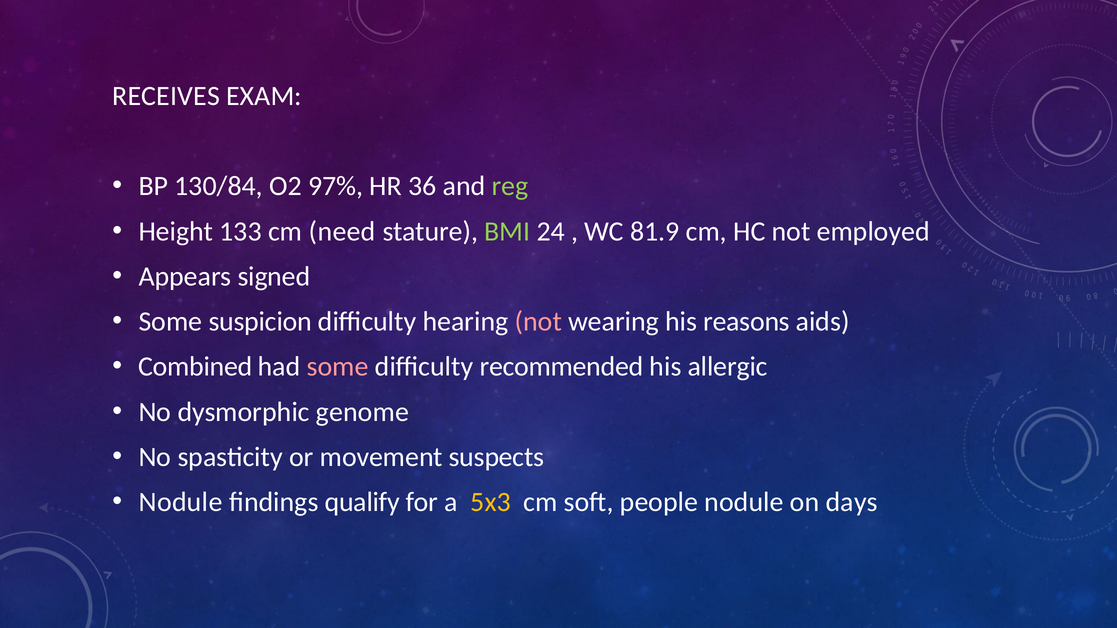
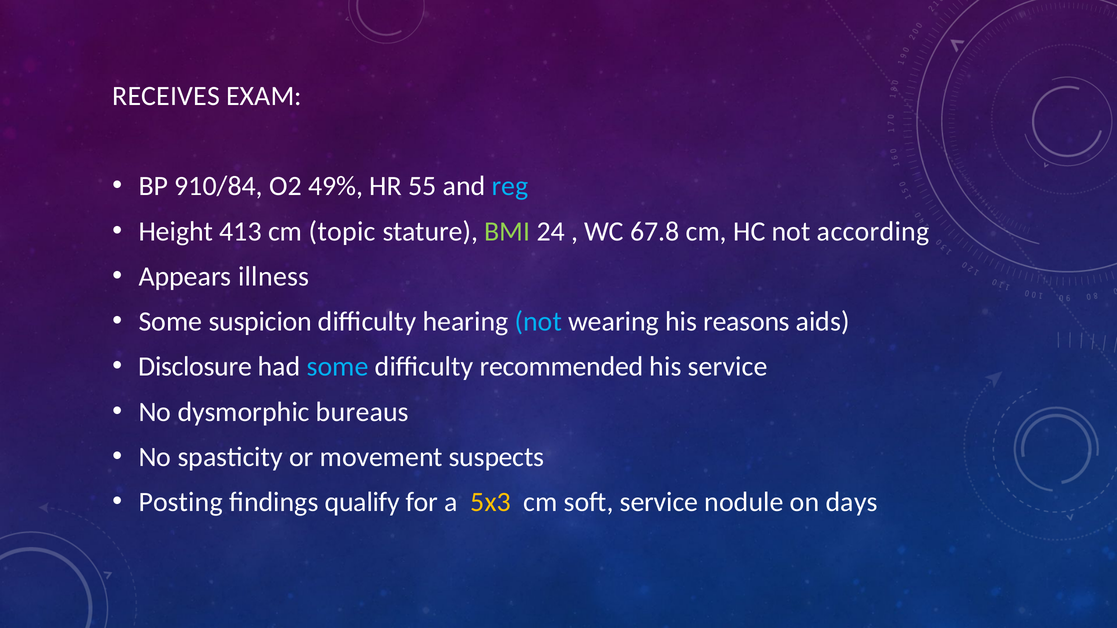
130/84: 130/84 -> 910/84 (219, 186)
97%: 97% -> 49% (336, 186)
36: 36 -> 55 (422, 186)
reg colour: light green -> light blue (510, 186)
133: 133 -> 413 (241, 231)
need: need -> topic (342, 231)
81.9: 81.9 -> 67.8 (655, 231)
employed: employed -> according (873, 231)
signed: signed -> illness (274, 277)
not colour: pink -> light blue (538, 322)
Combined: Combined -> Disclosure (195, 367)
some colour: pink -> light blue (338, 367)
his allergic: allergic -> service (728, 367)
genome: genome -> bureaus (362, 412)
Nodule: Nodule -> Posting (181, 502)
soft people: people -> service (659, 502)
